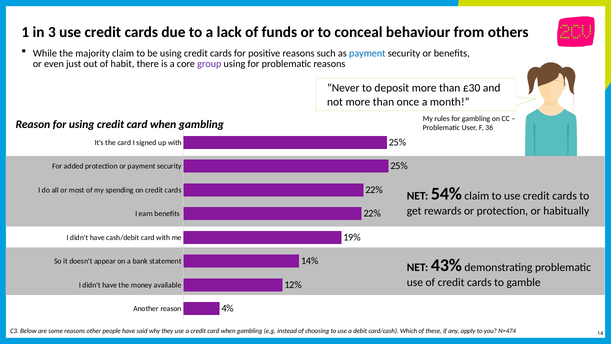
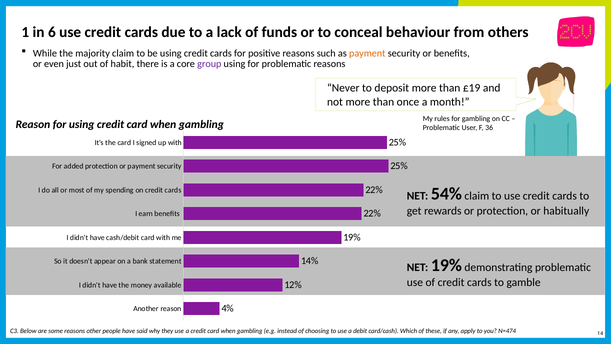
3: 3 -> 6 (52, 32)
payment colour: blue -> orange (367, 53)
£30: £30 -> £19 (472, 88)
NET 43%: 43% -> 19% (446, 265)
